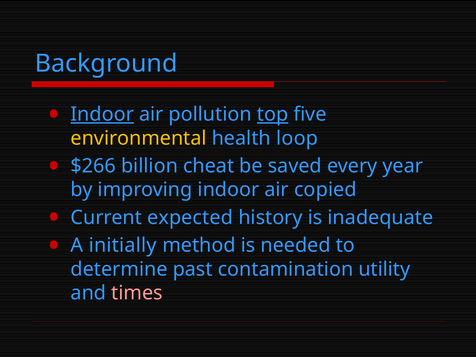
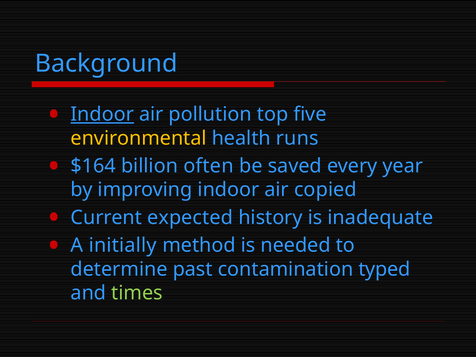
top underline: present -> none (273, 114)
loop: loop -> runs (297, 138)
$266: $266 -> $164 (93, 166)
cheat: cheat -> often (209, 166)
utility: utility -> typed (384, 269)
times colour: pink -> light green (137, 293)
